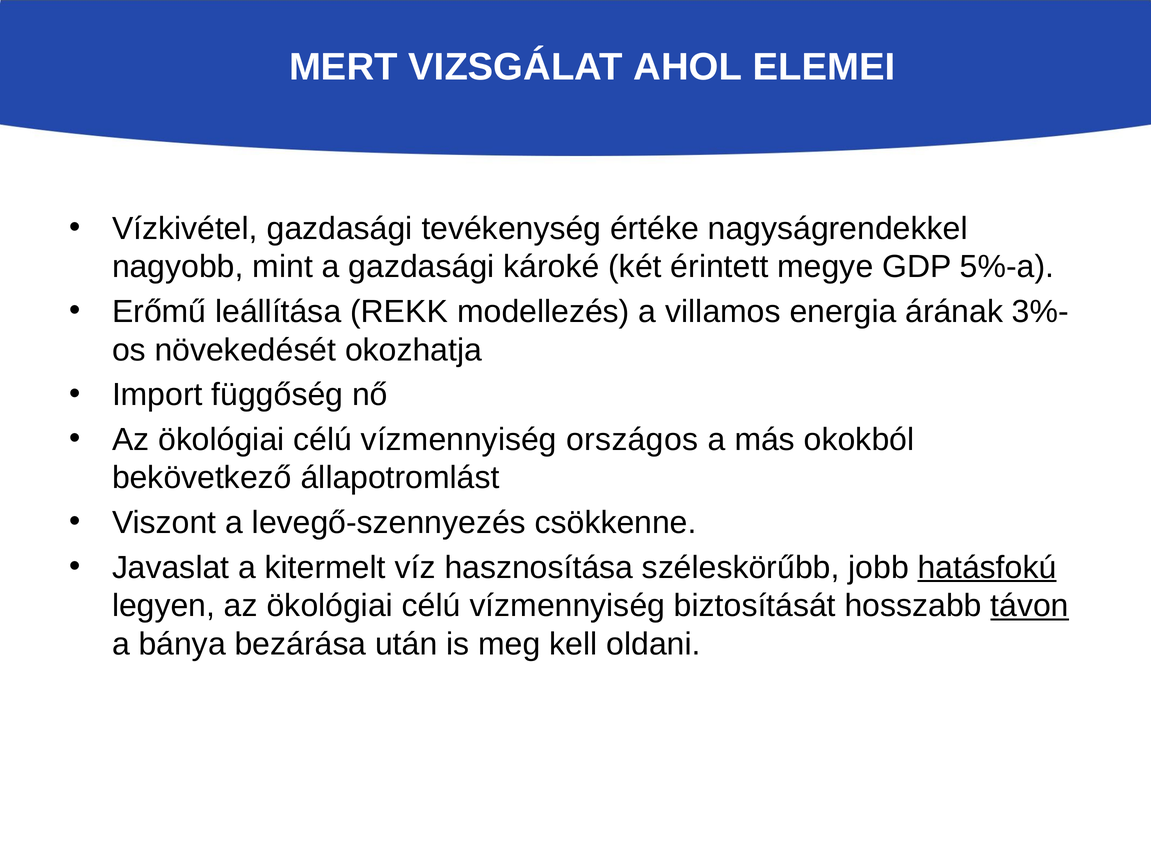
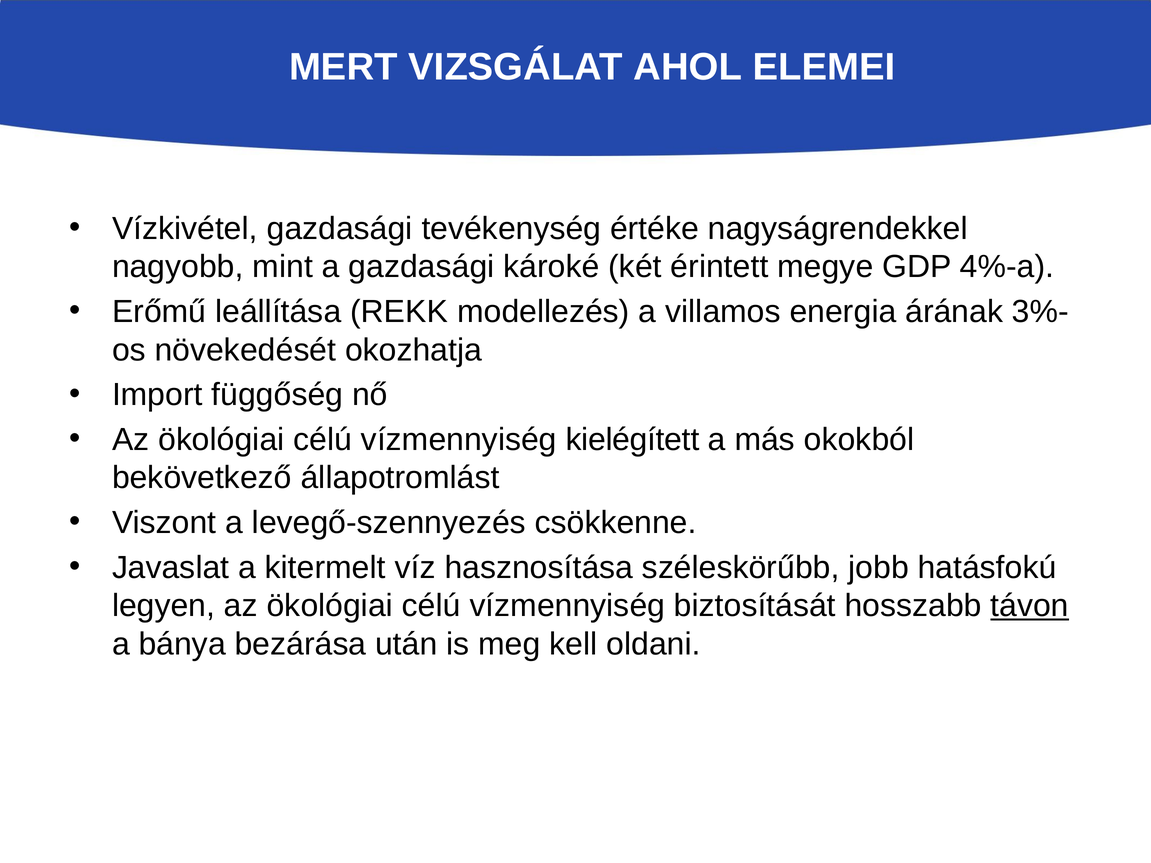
5%-a: 5%-a -> 4%-a (1007, 267)
országos: országos -> kielégített (632, 440)
hatásfokú underline: present -> none (987, 568)
